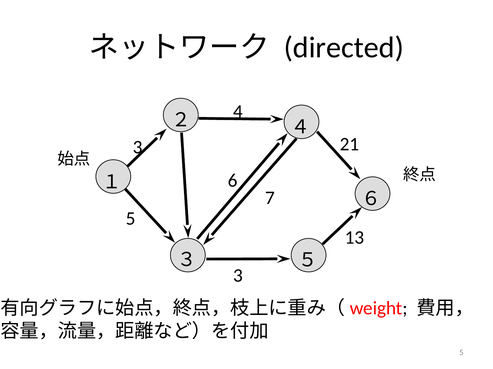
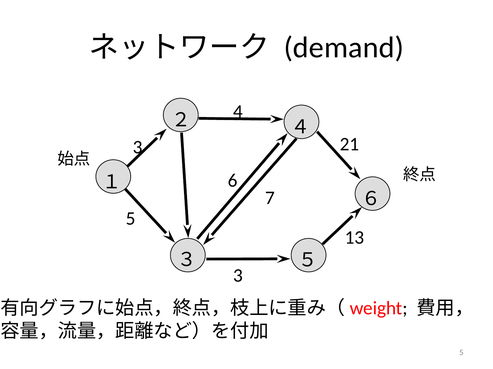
directed: directed -> demand (344, 48)
